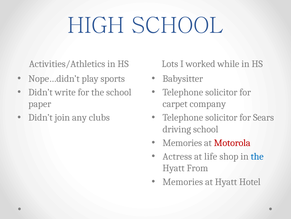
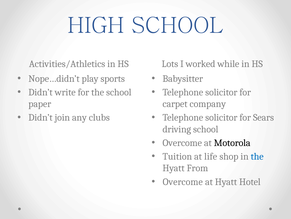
Memories: Memories -> Overcome (182, 142)
Motorola colour: red -> black (232, 142)
Actress: Actress -> Tuition (177, 156)
Memories: Memories -> Overcome (183, 181)
